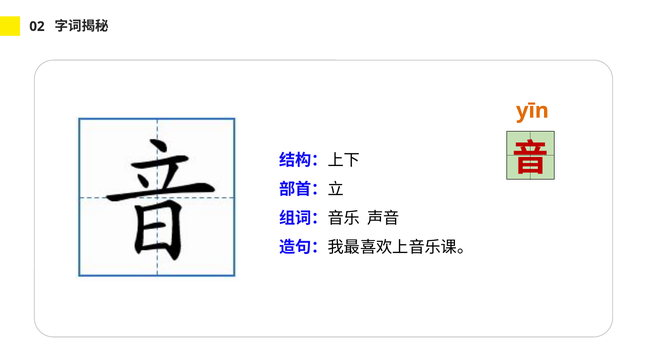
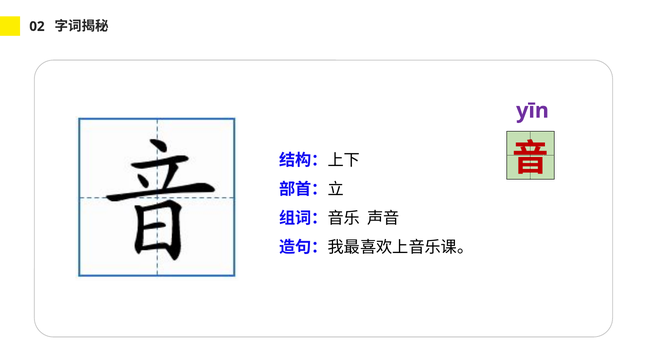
yīn colour: orange -> purple (533, 111)
